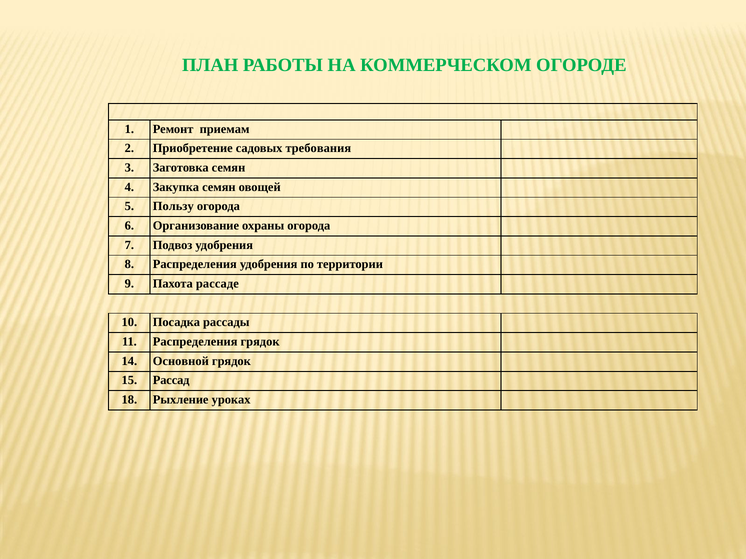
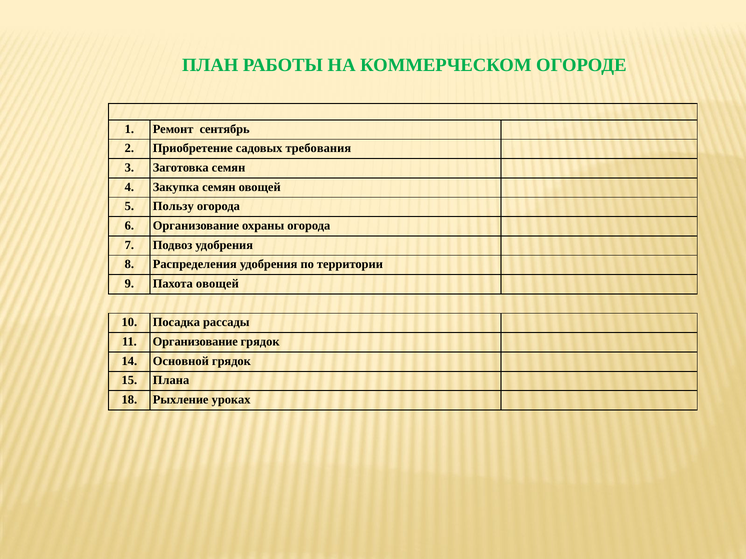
приемам: приемам -> сентябрь (225, 129)
Пахота рассаде: рассаде -> овощей (217, 284)
11 Распределения: Распределения -> Организование (195, 342)
Рассад: Рассад -> Плана (171, 381)
